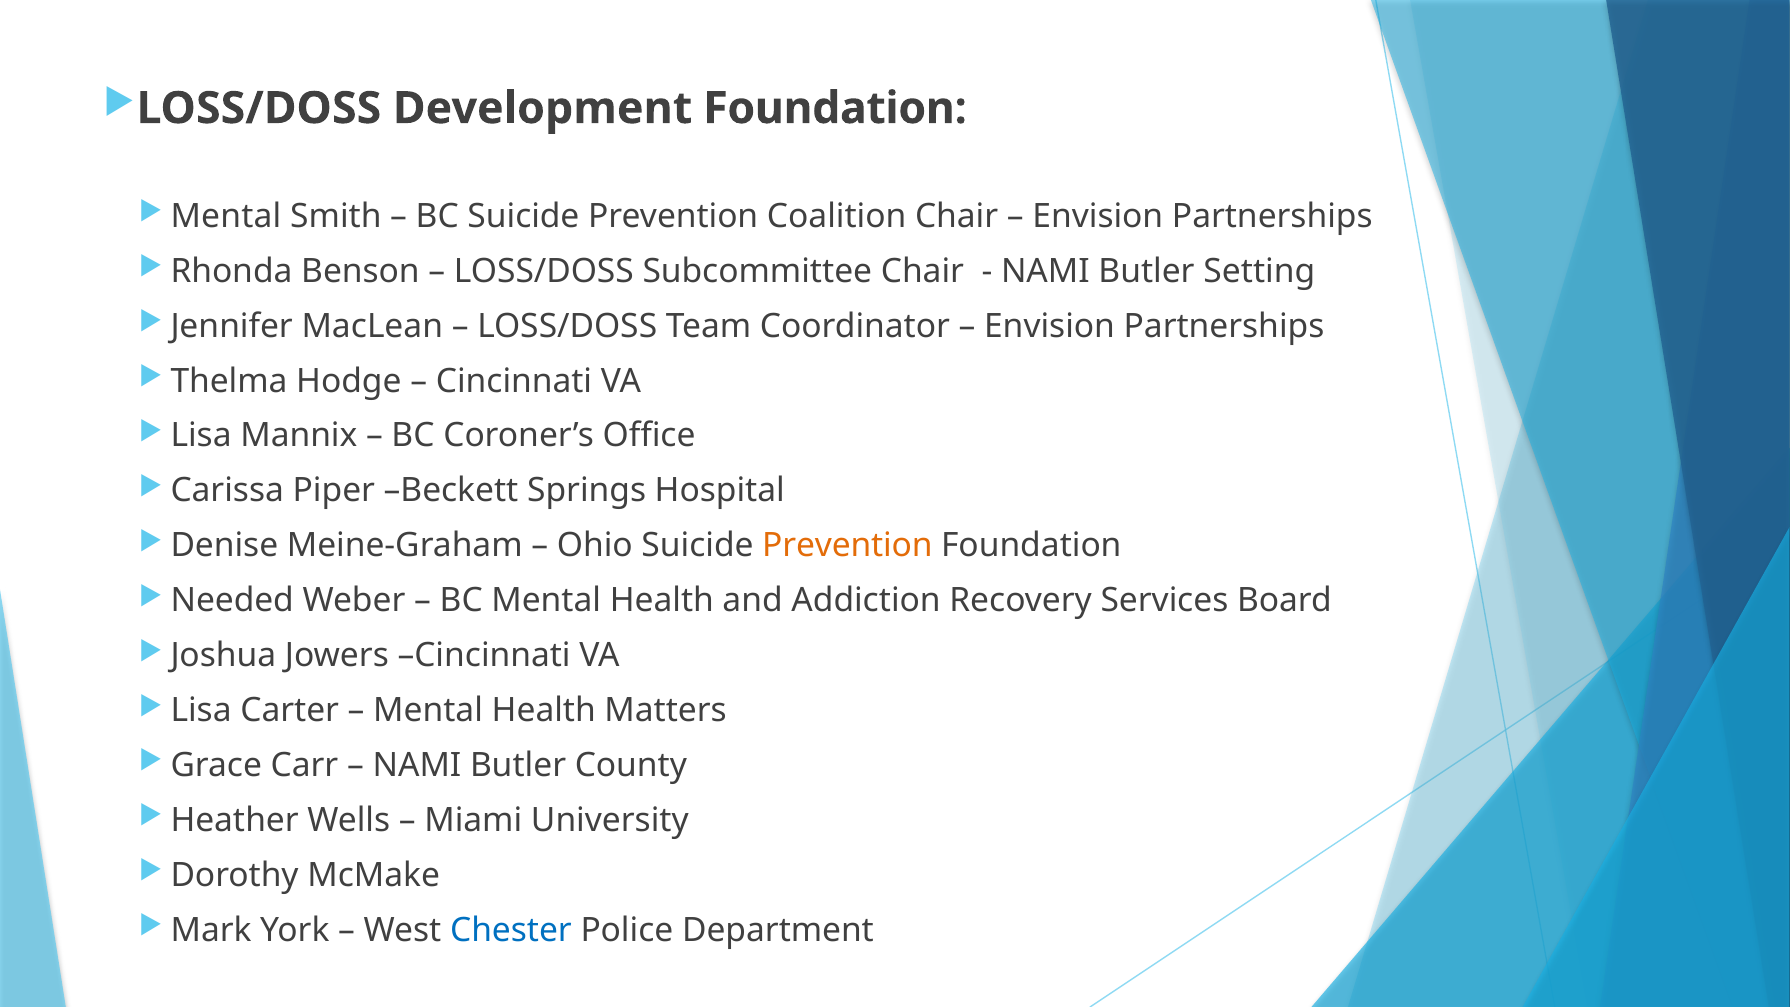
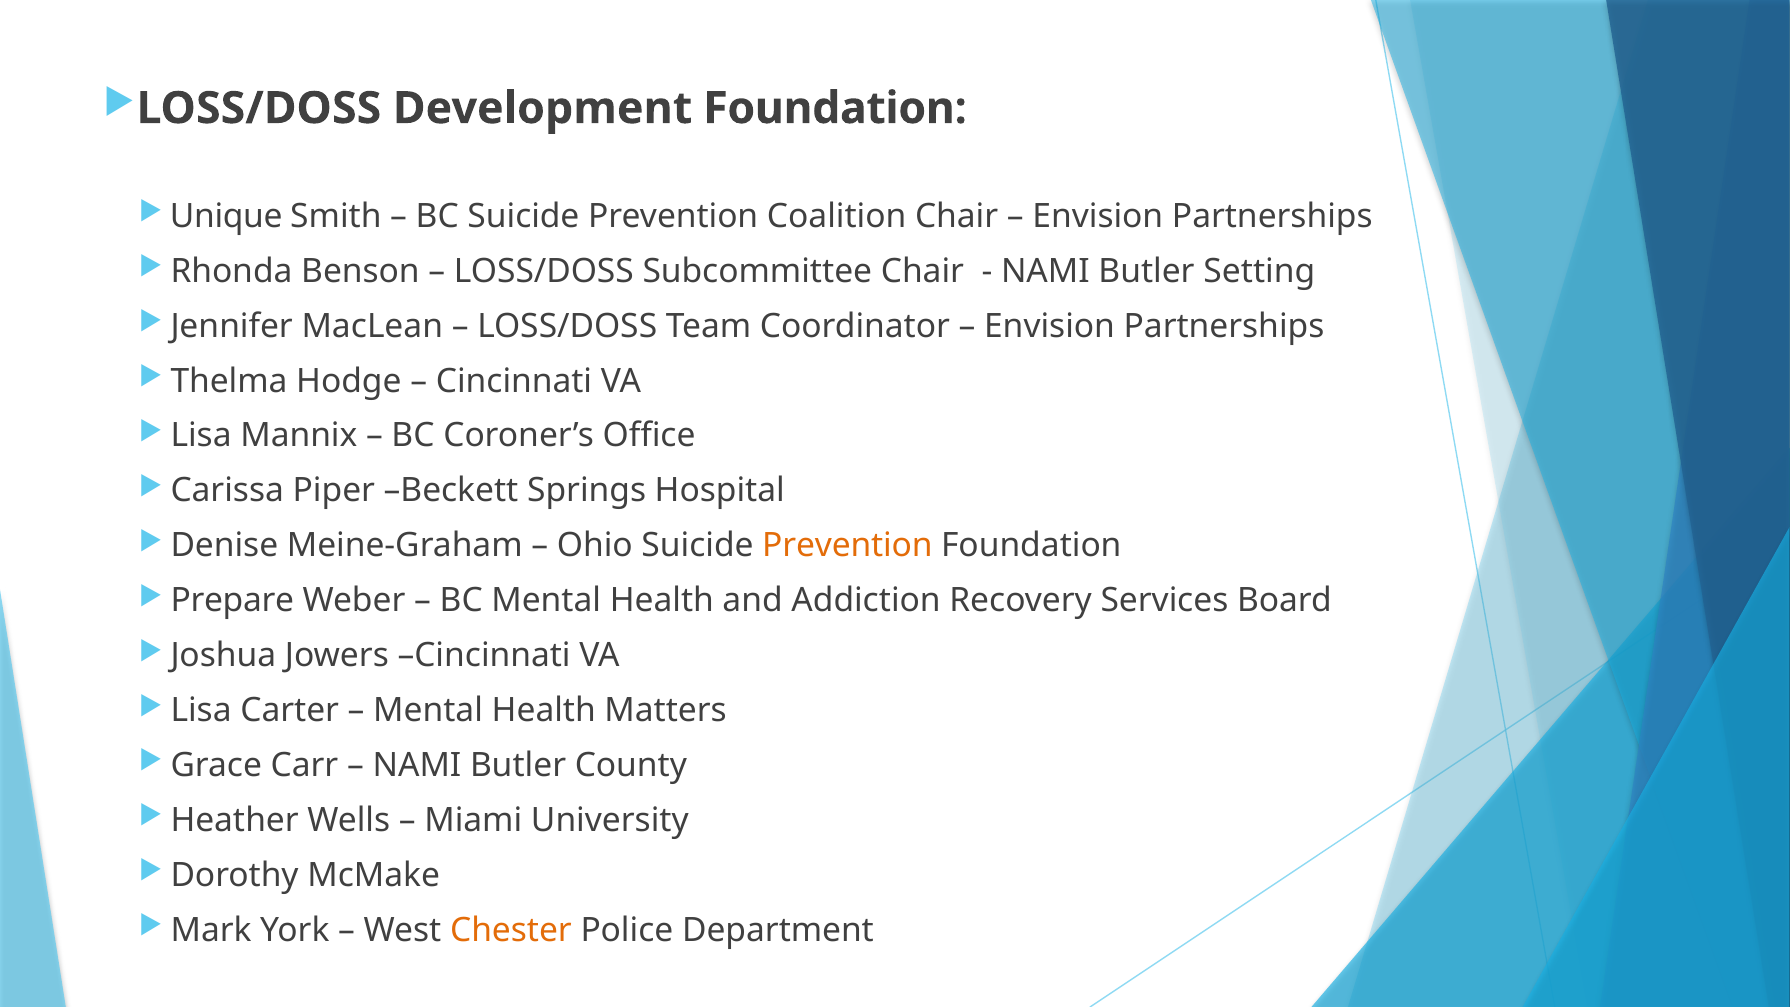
Mental: Mental -> Unique (226, 216)
Needed: Needed -> Prepare (232, 601)
Chester colour: blue -> orange (511, 930)
